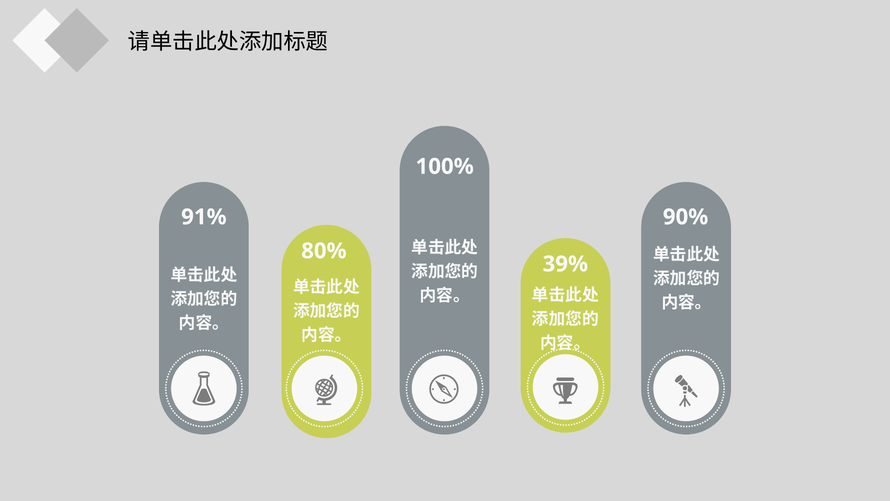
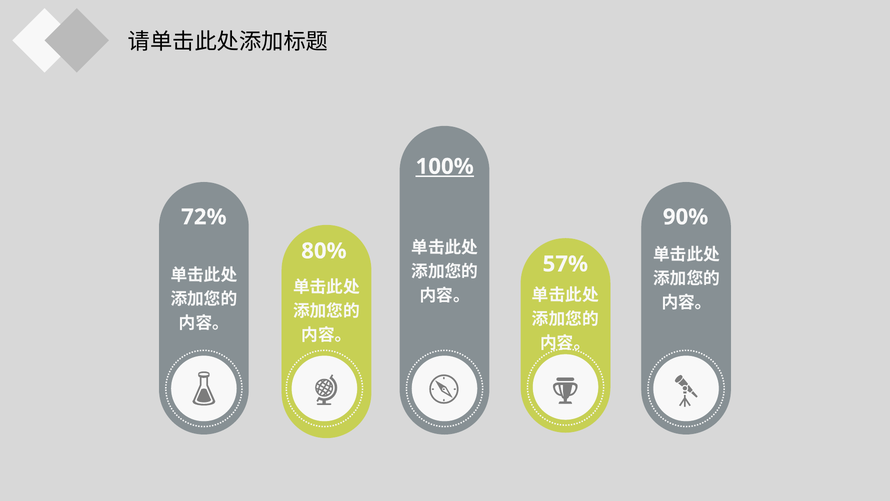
100% underline: none -> present (445, 166)
91%: 91% -> 72% (204, 217)
39%: 39% -> 57% (565, 264)
